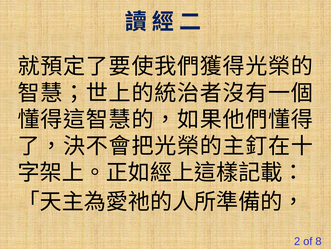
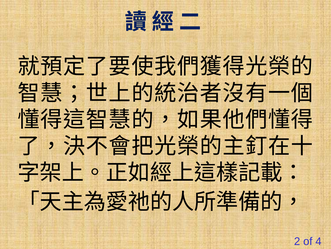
8: 8 -> 4 (318, 241)
